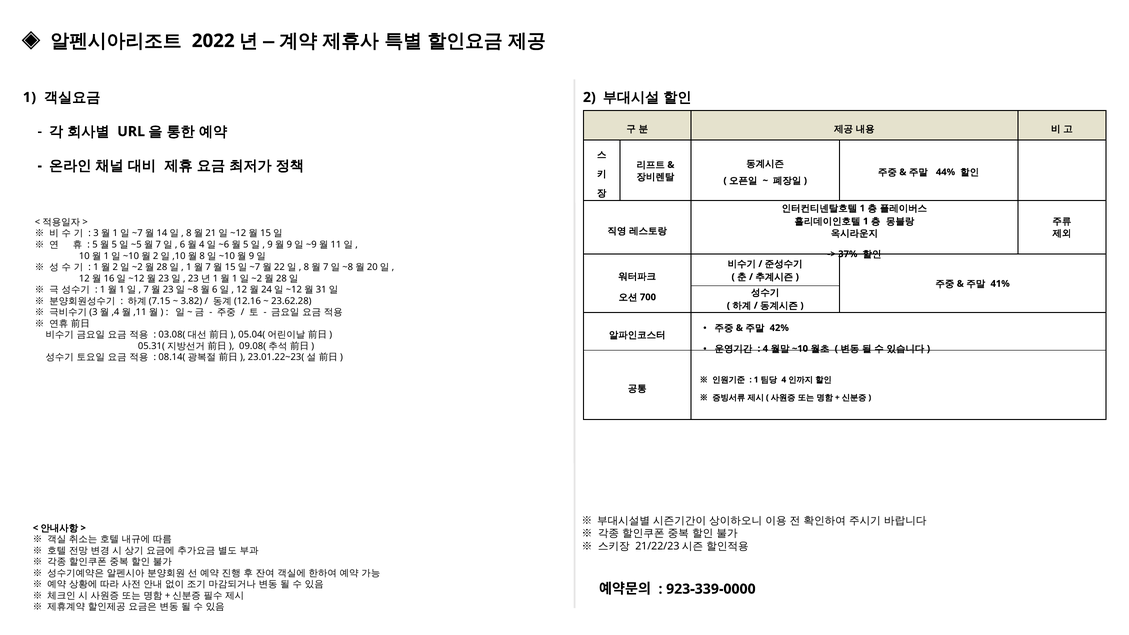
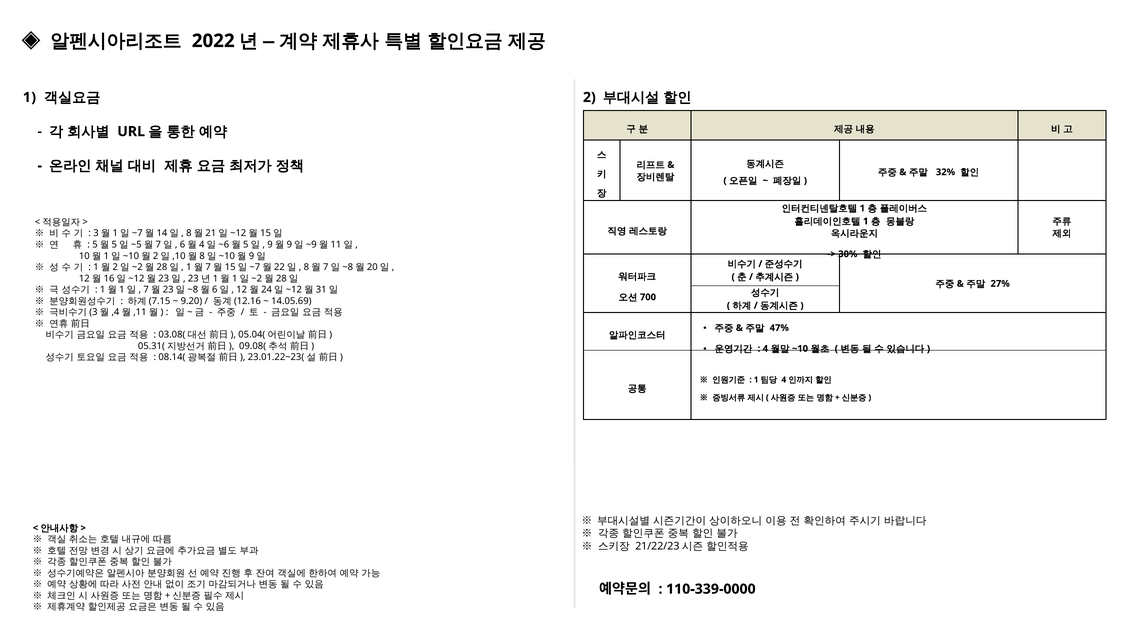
44%: 44% -> 32% (946, 172)
37%: 37% -> 30% (848, 254)
41%: 41% -> 27% (1000, 284)
3.82: 3.82 -> 9.20 (191, 301)
23.62.28: 23.62.28 -> 14.05.69 (291, 301)
42%: 42% -> 47% (779, 328)
923-339-0000: 923-339-0000 -> 110-339-0000 (711, 589)
